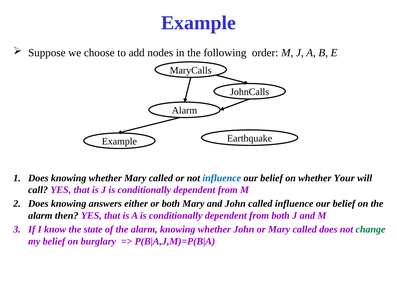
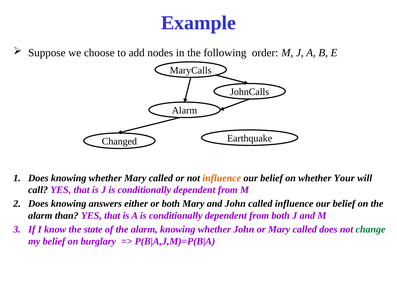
Example: Example -> Changed (119, 142)
influence colour: blue -> orange (222, 178)
then: then -> than (67, 216)
